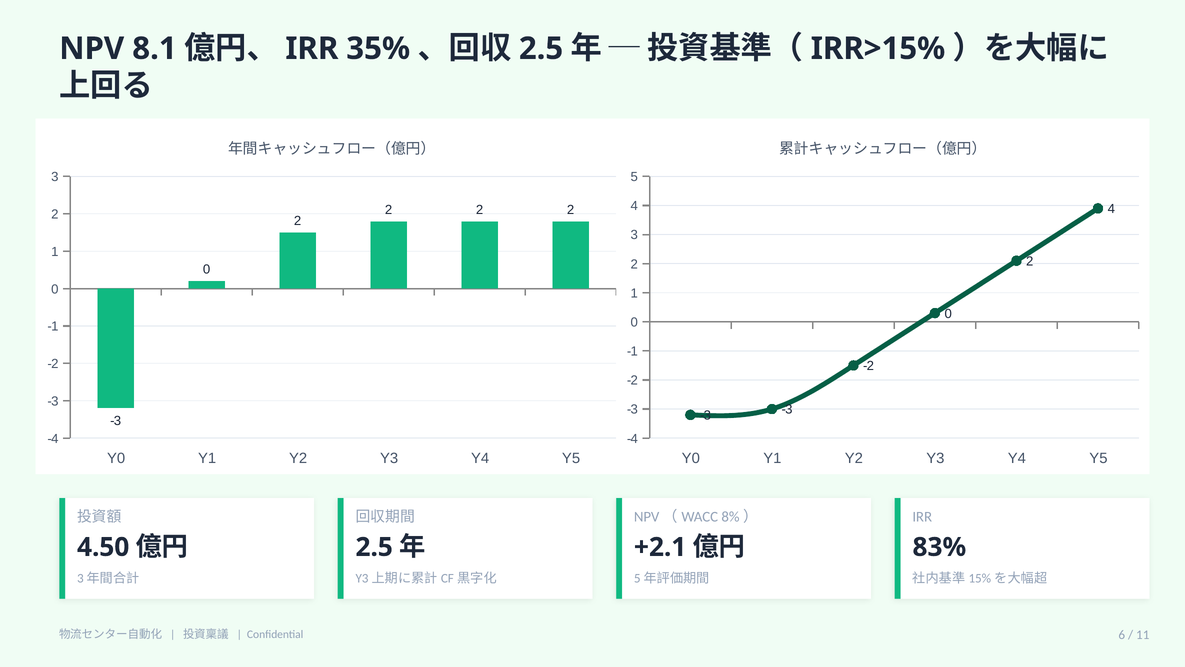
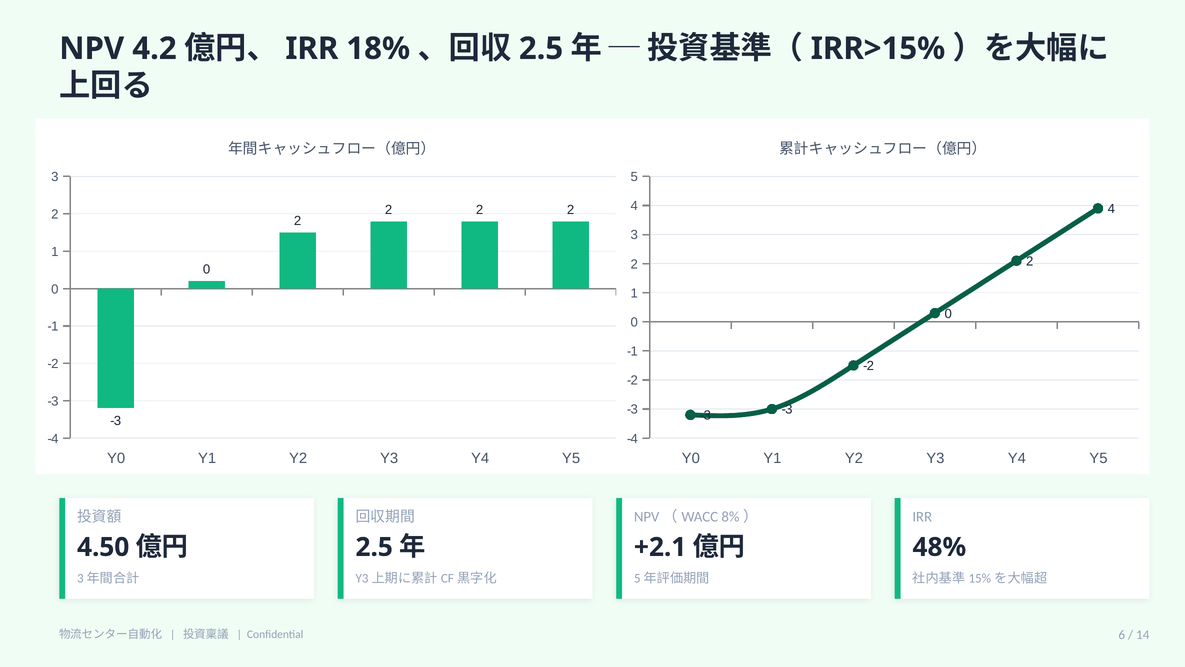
8.1: 8.1 -> 4.2 (154, 49)
35%: 35% -> 18% (378, 49)
83%: 83% -> 48% (939, 547)
11: 11 -> 14 (1143, 634)
